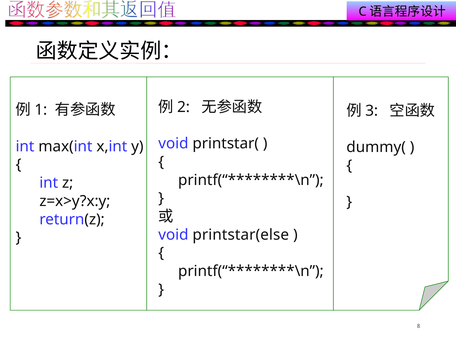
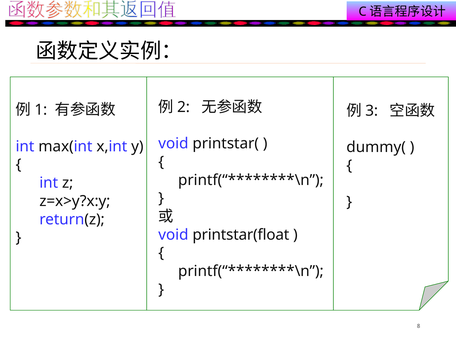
printstar(else: printstar(else -> printstar(float (241, 235)
